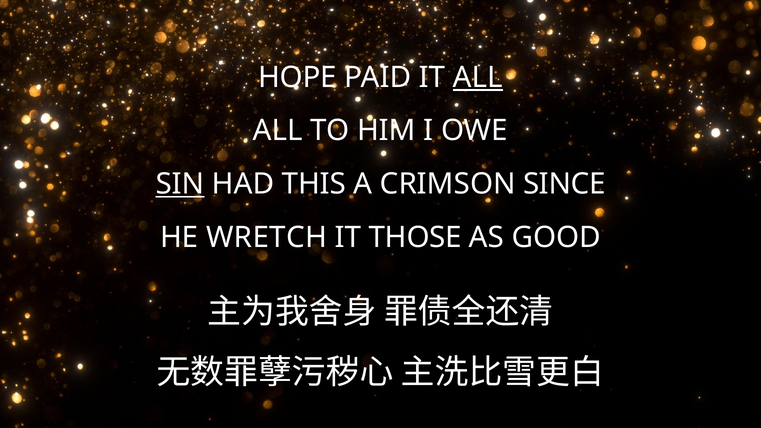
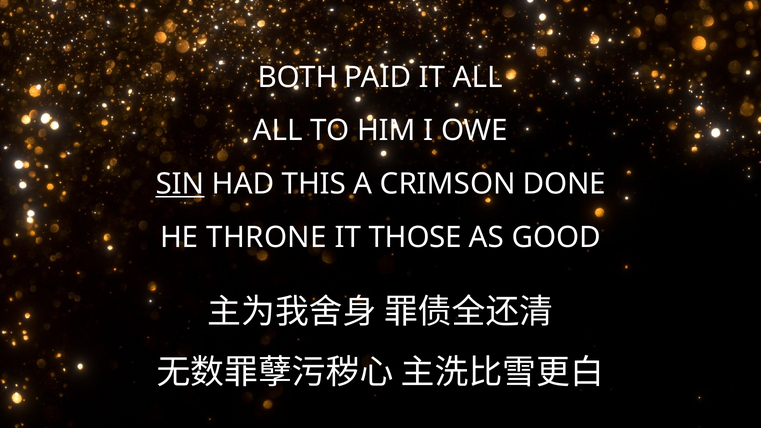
HOPE: HOPE -> BOTH (298, 77)
ALL underline: present -> none (478, 77)
SINCE: SINCE -> DONE (564, 184)
WRETCH: WRETCH -> THRONE (267, 237)
